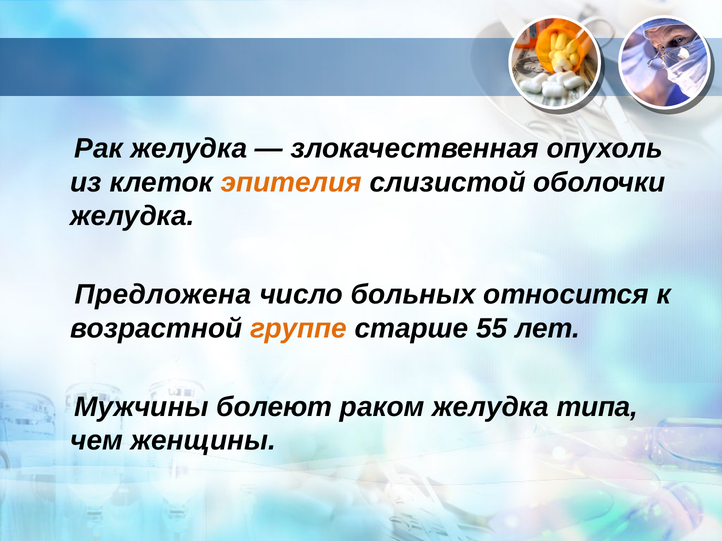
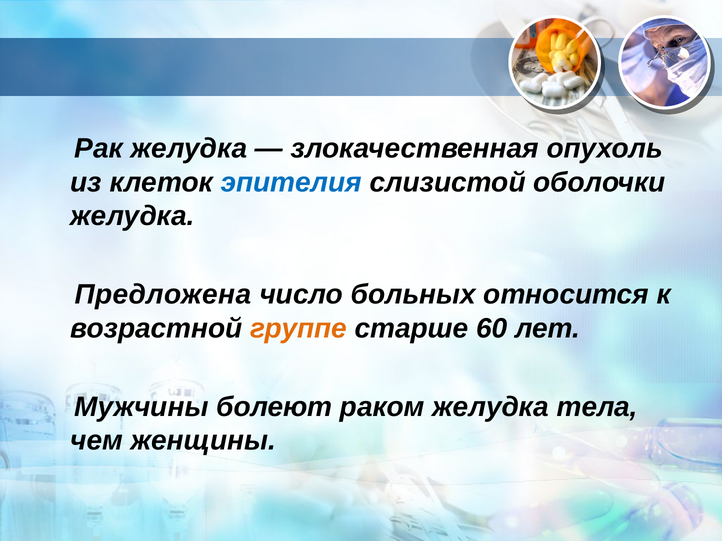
эпителия colour: orange -> blue (291, 182)
55: 55 -> 60 (492, 329)
типа: типа -> тела (597, 407)
